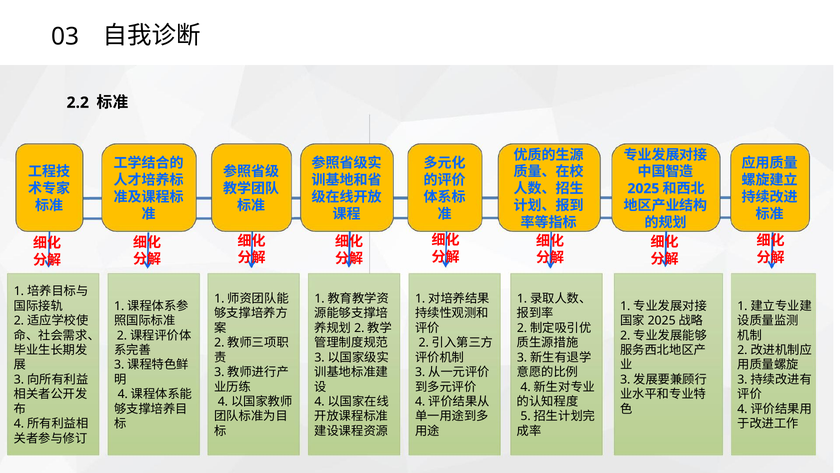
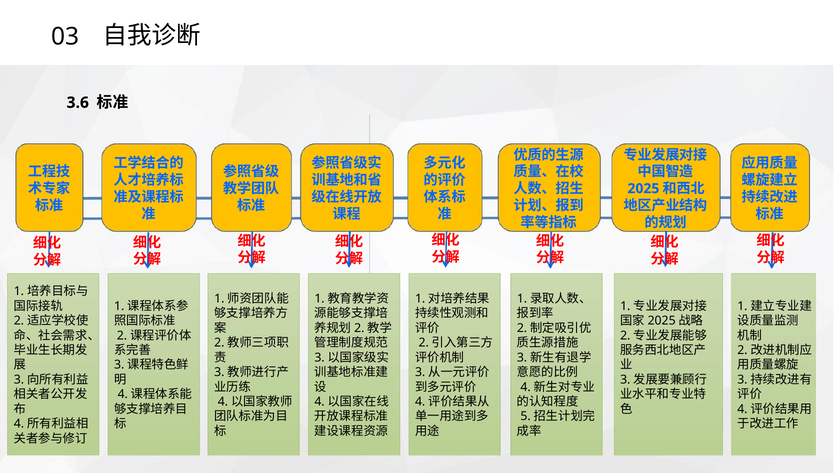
2.2: 2.2 -> 3.6 (78, 103)
